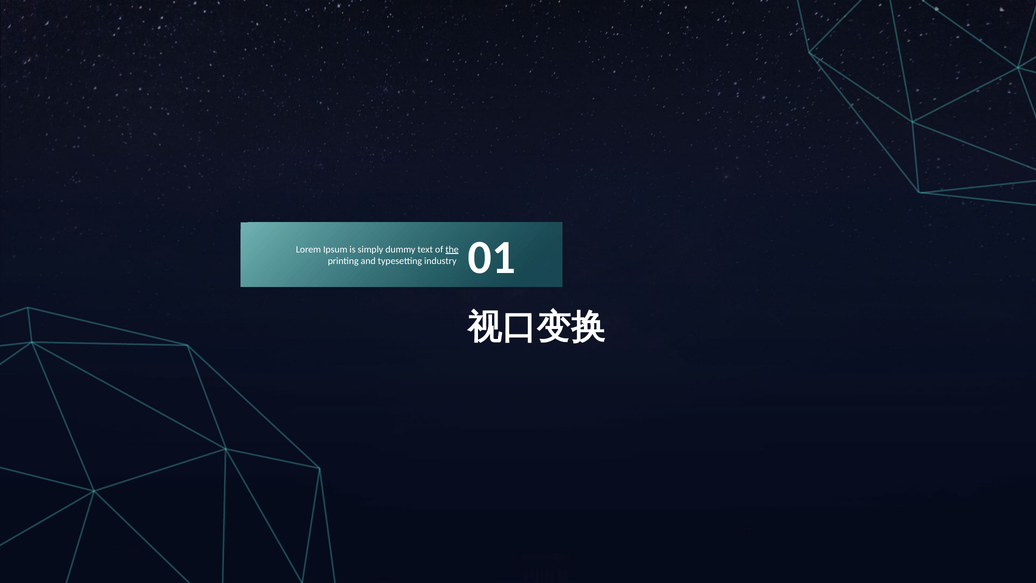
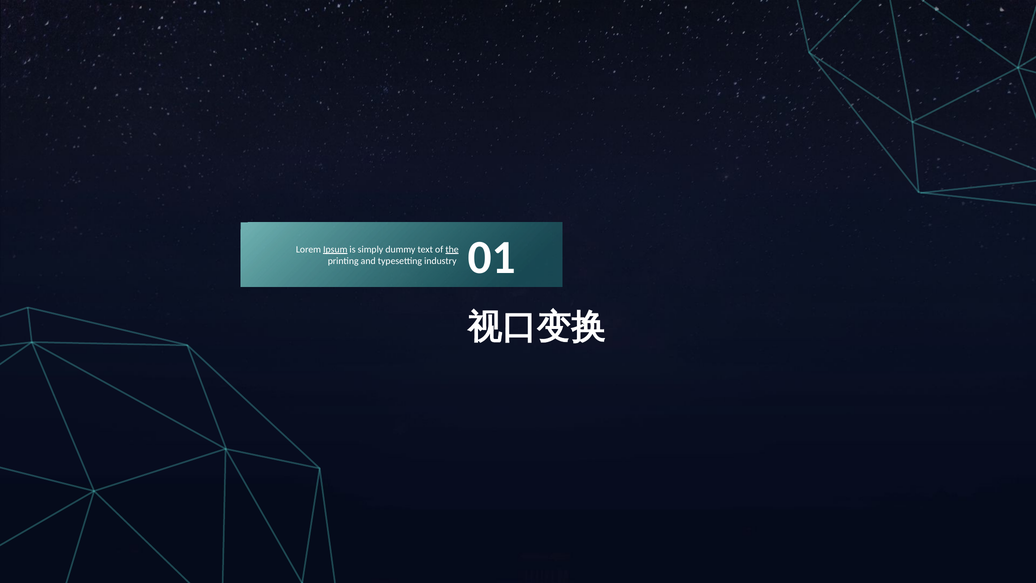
Ipsum underline: none -> present (335, 249)
